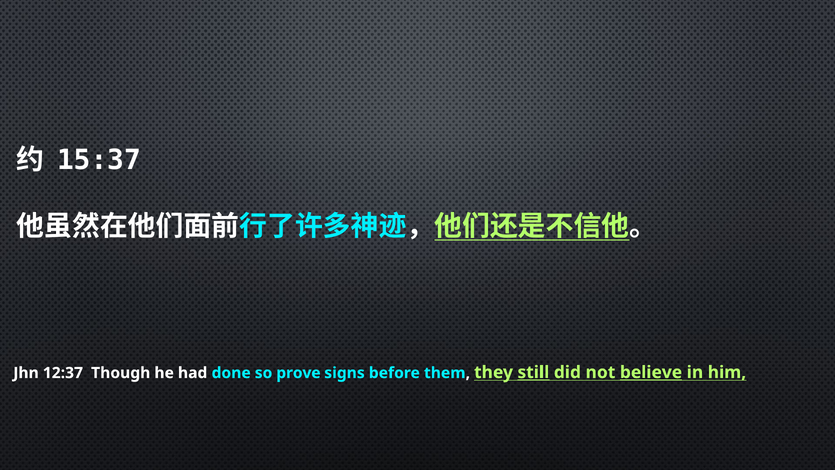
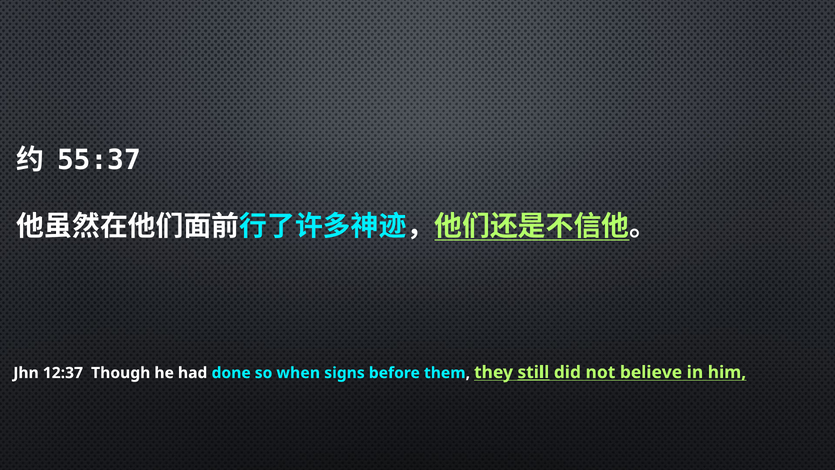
15:37: 15:37 -> 55:37 (99, 160)
prove: prove -> when (298, 373)
believe underline: present -> none (651, 372)
